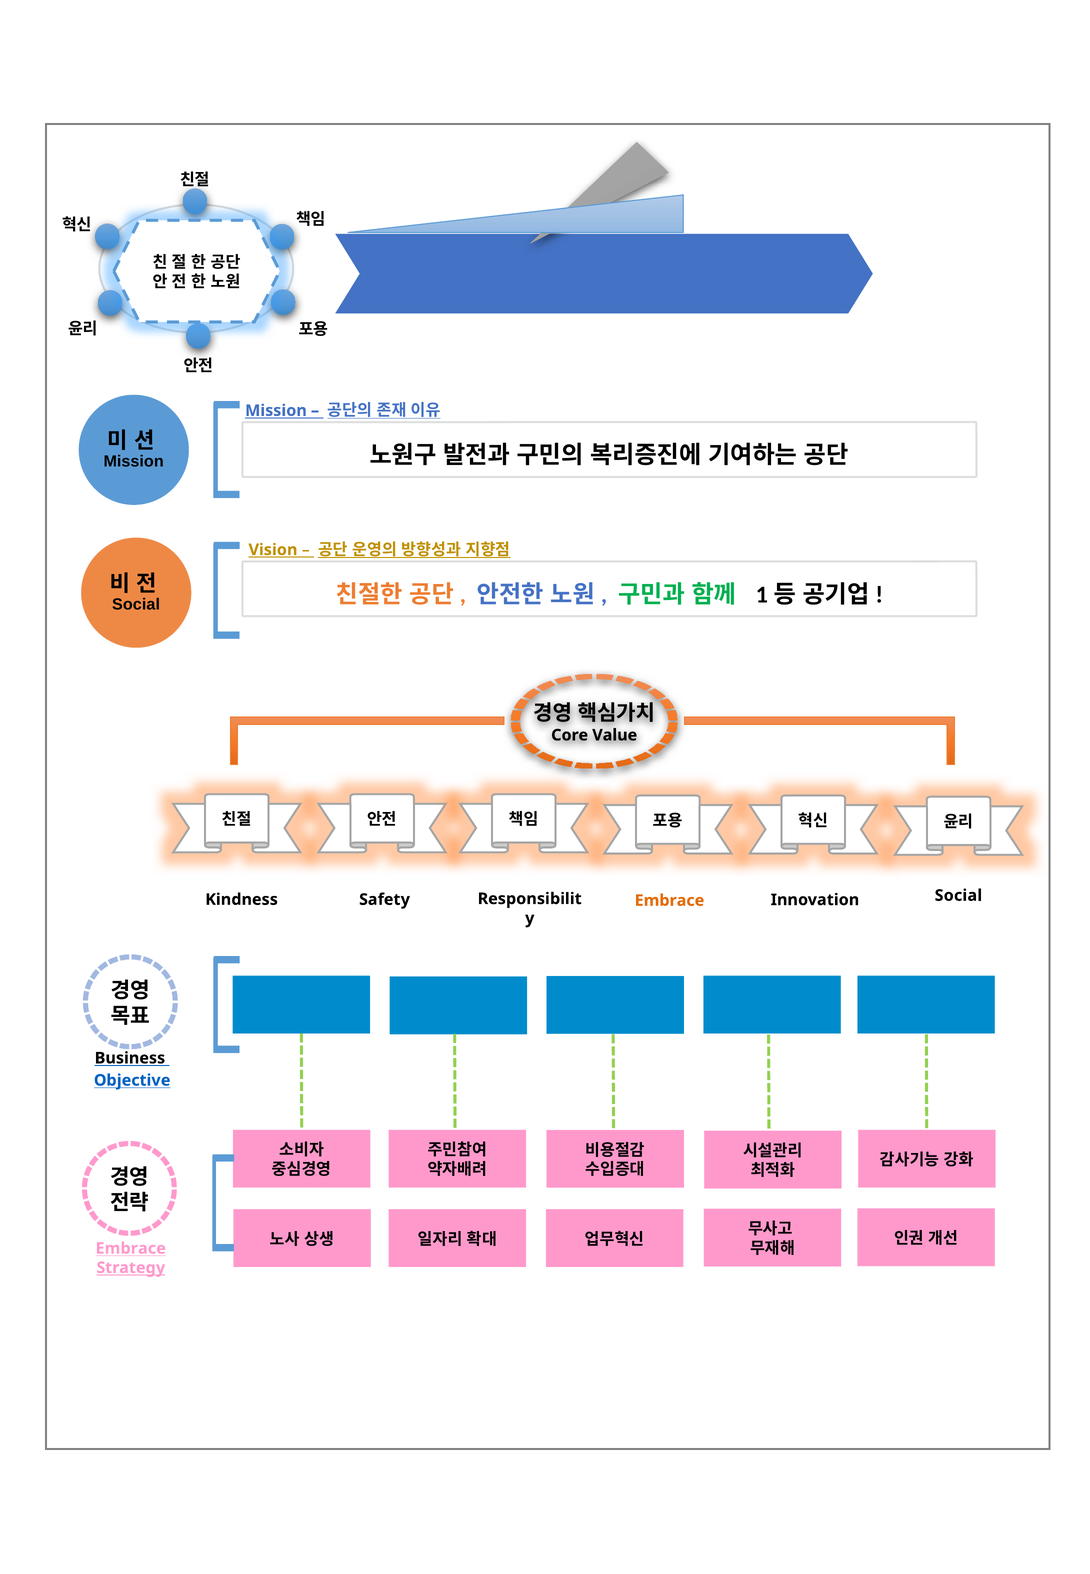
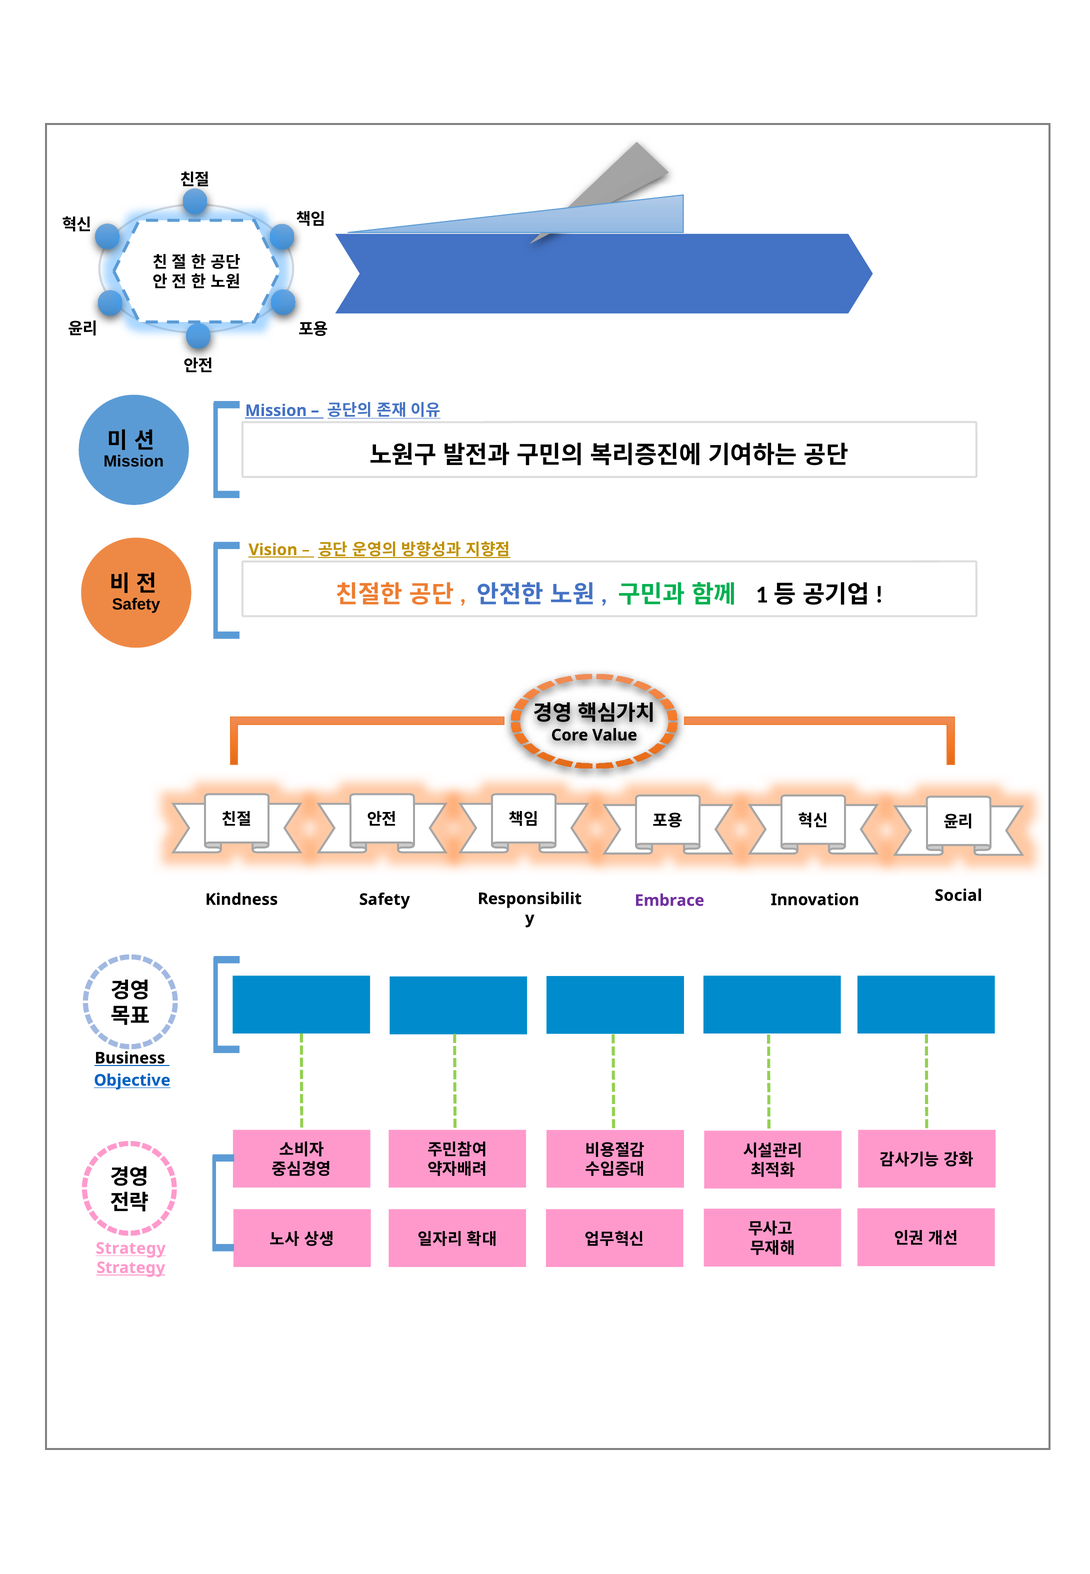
Social: Social -> Safety (136, 605)
Embrace colour: orange -> purple (669, 901)
Embrace: Embrace -> Strategy (131, 1249)
